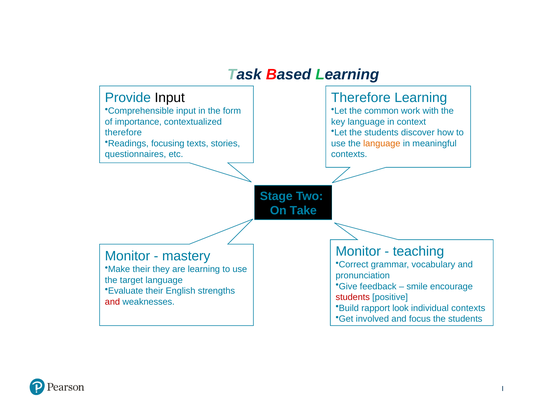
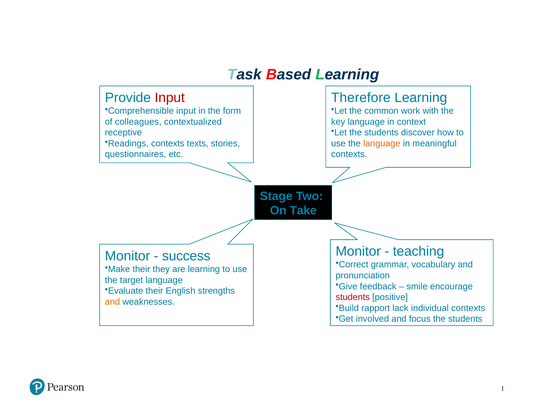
Input colour: black -> red (170, 98)
importance: importance -> colleagues (138, 122)
therefore: therefore -> receptive (123, 133)
Readings focusing: focusing -> contexts (168, 144)
mastery: mastery -> success (186, 256)
and colour: red -> orange (112, 302)
look: look -> lack (400, 308)
